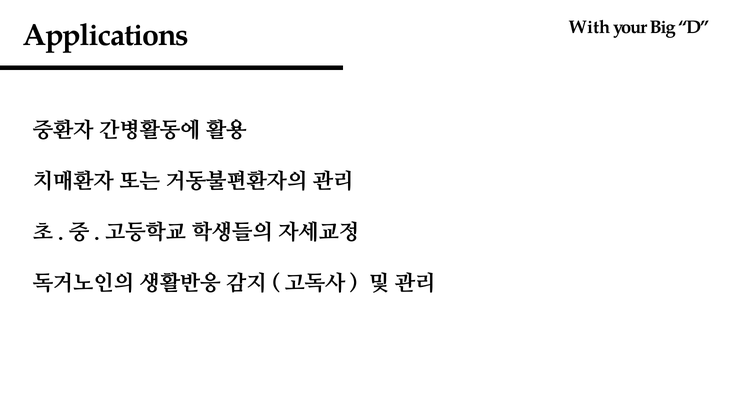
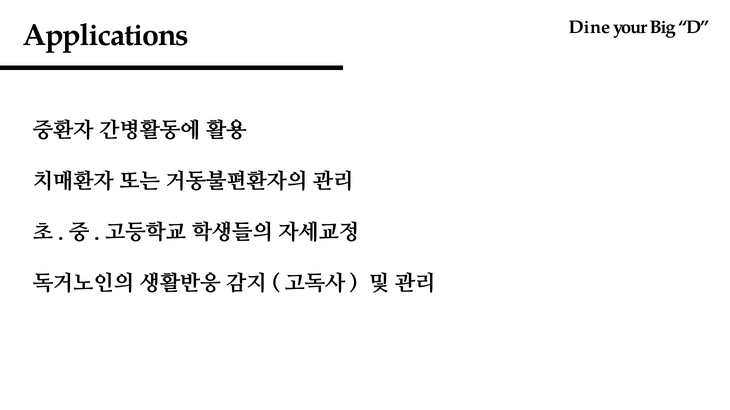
With: With -> Dine (590, 27)
